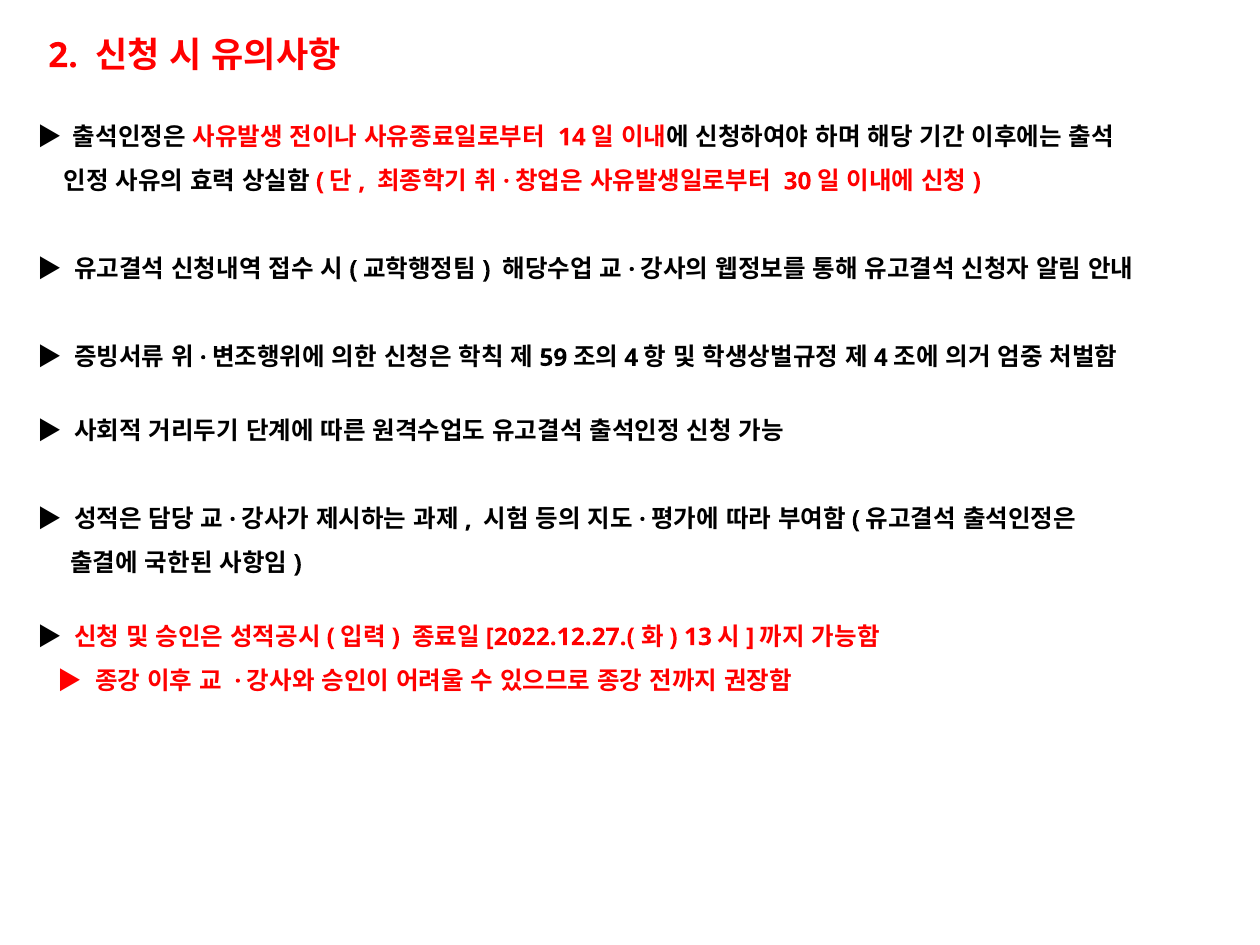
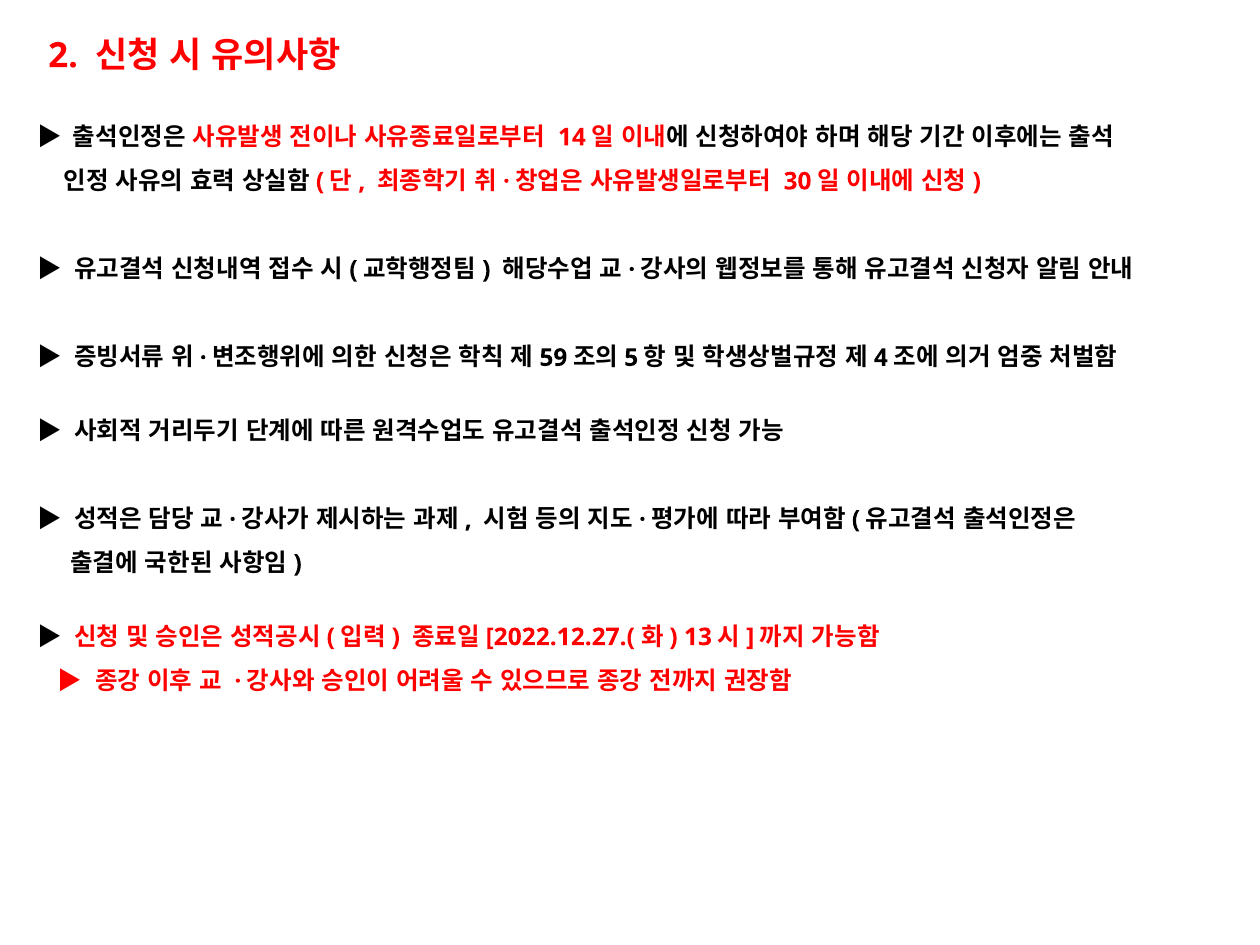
4: 4 -> 5 (631, 358)
